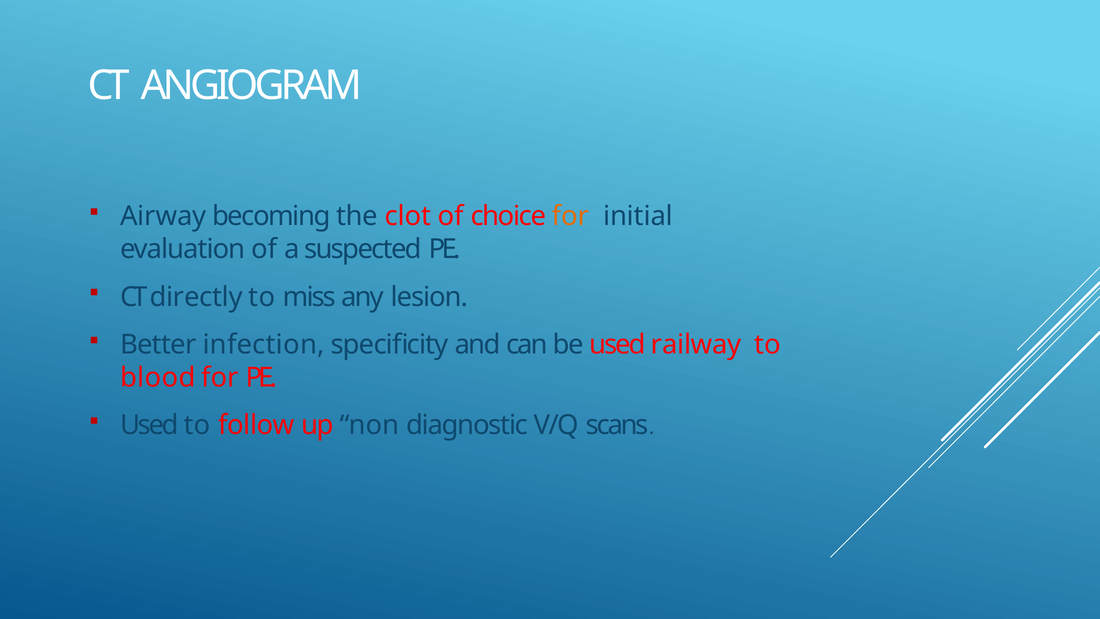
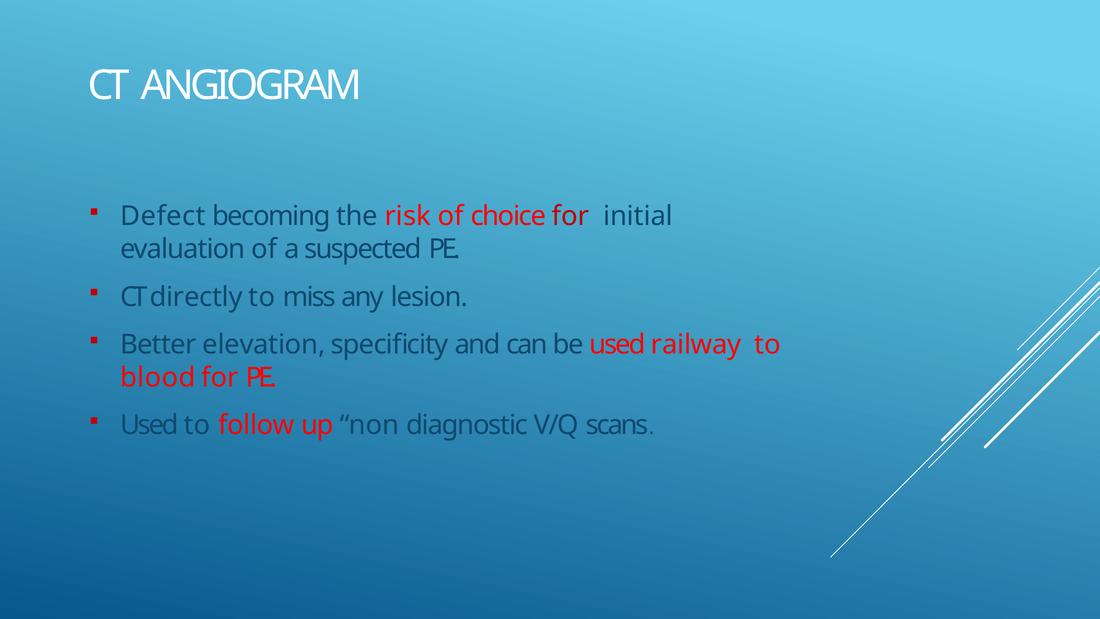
Airway: Airway -> Defect (163, 216)
clot: clot -> risk (408, 216)
for colour: orange -> red (570, 216)
infection: infection -> elevation (264, 345)
